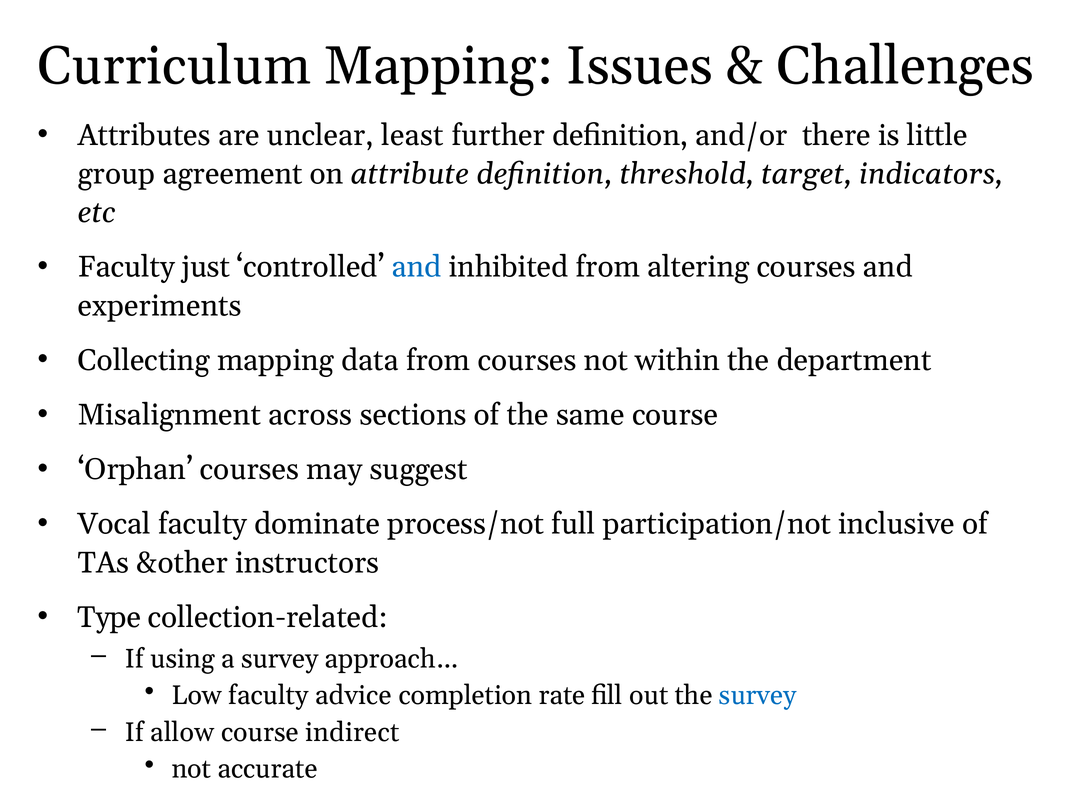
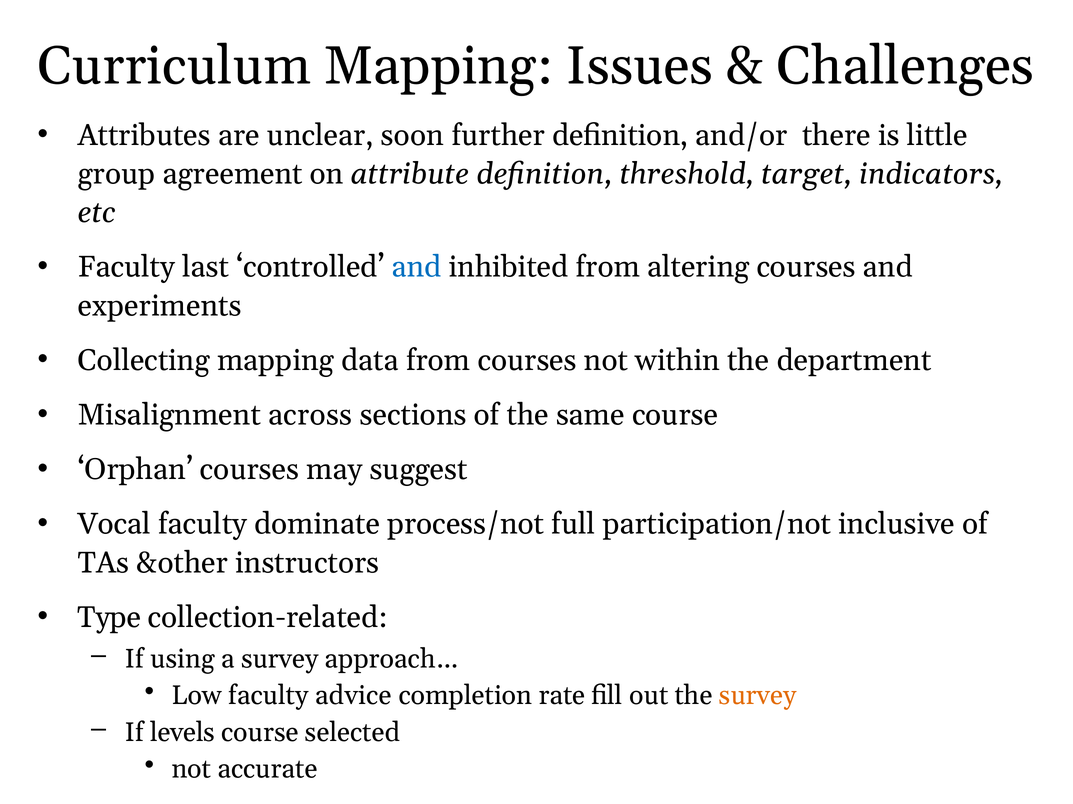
least: least -> soon (412, 135)
just: just -> last (206, 267)
survey colour: blue -> orange (758, 696)
allow: allow -> levels (183, 733)
indirect: indirect -> selected (352, 733)
